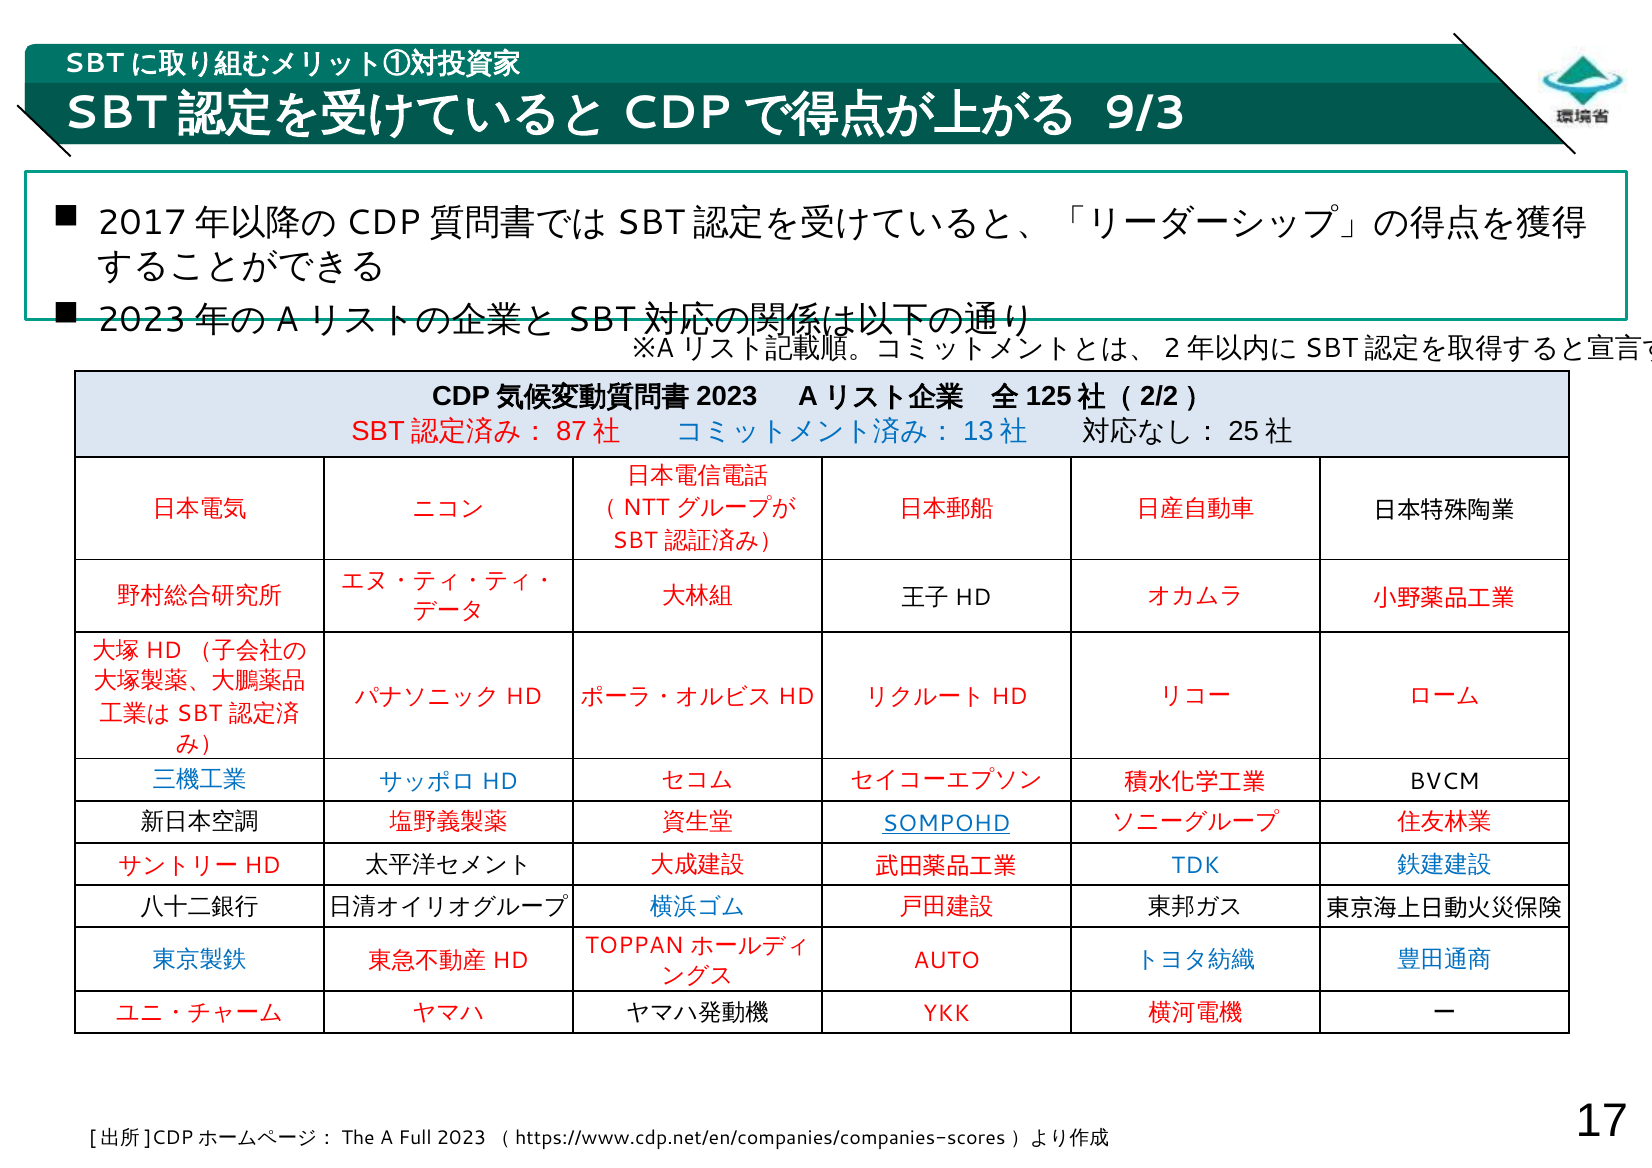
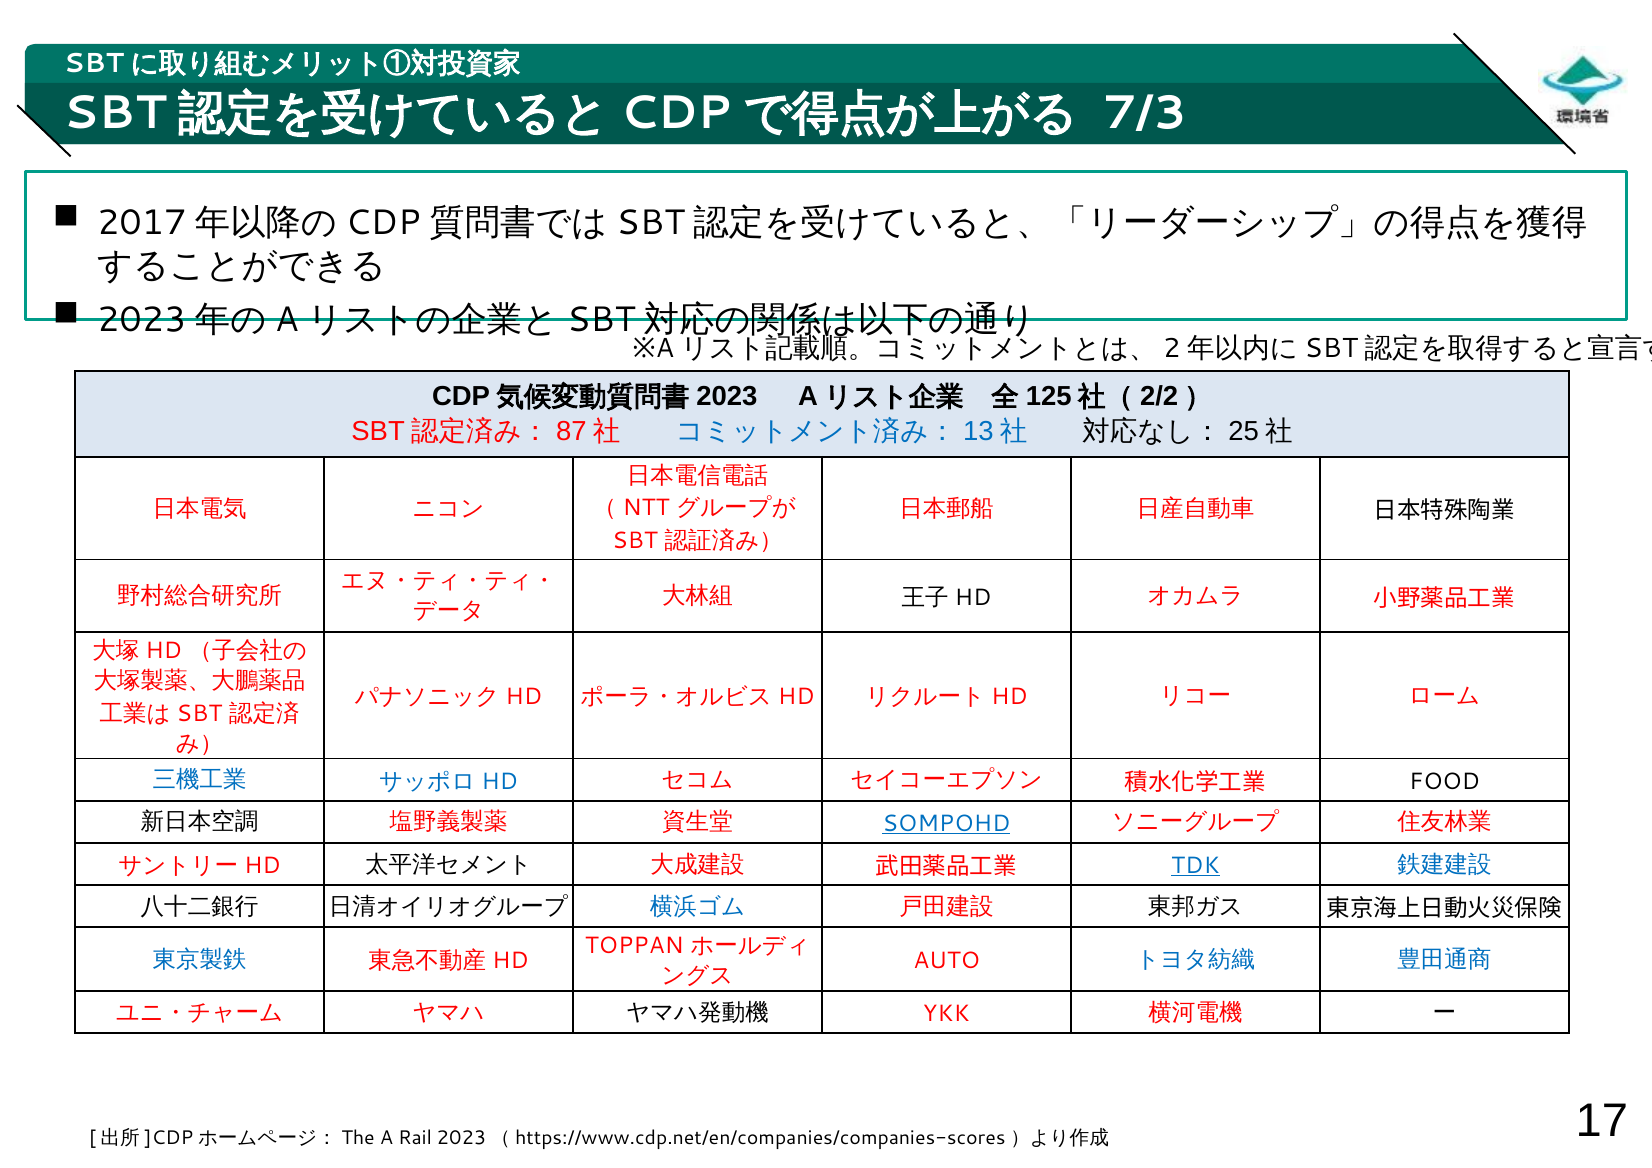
9/3: 9/3 -> 7/3 (1145, 113)
BVCM: BVCM -> FOOD (1445, 781)
TDK underline: none -> present (1195, 866)
Full: Full -> Rail (415, 1138)
